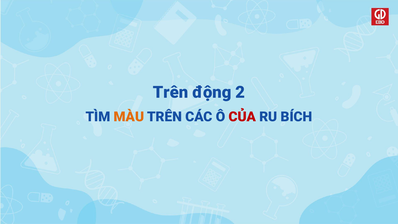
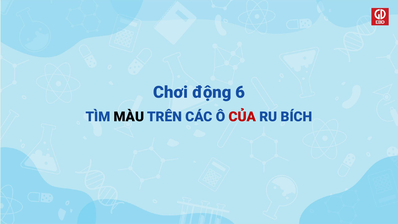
Trên: Trên -> Chơi (171, 92)
2: 2 -> 6 (240, 92)
MÀU colour: orange -> black (129, 117)
